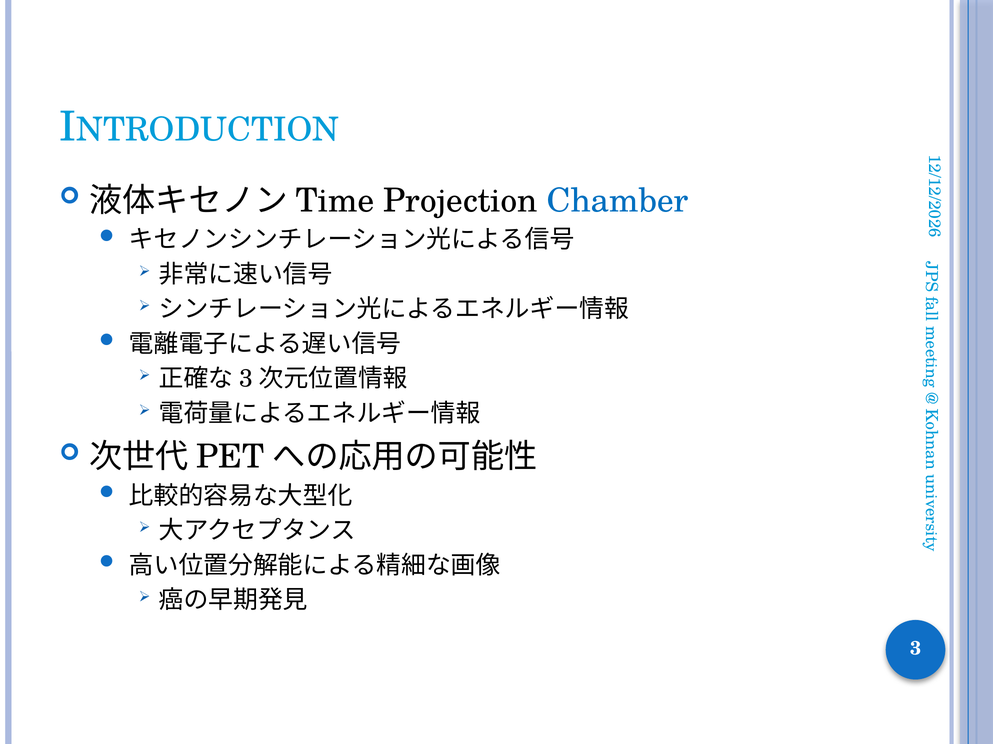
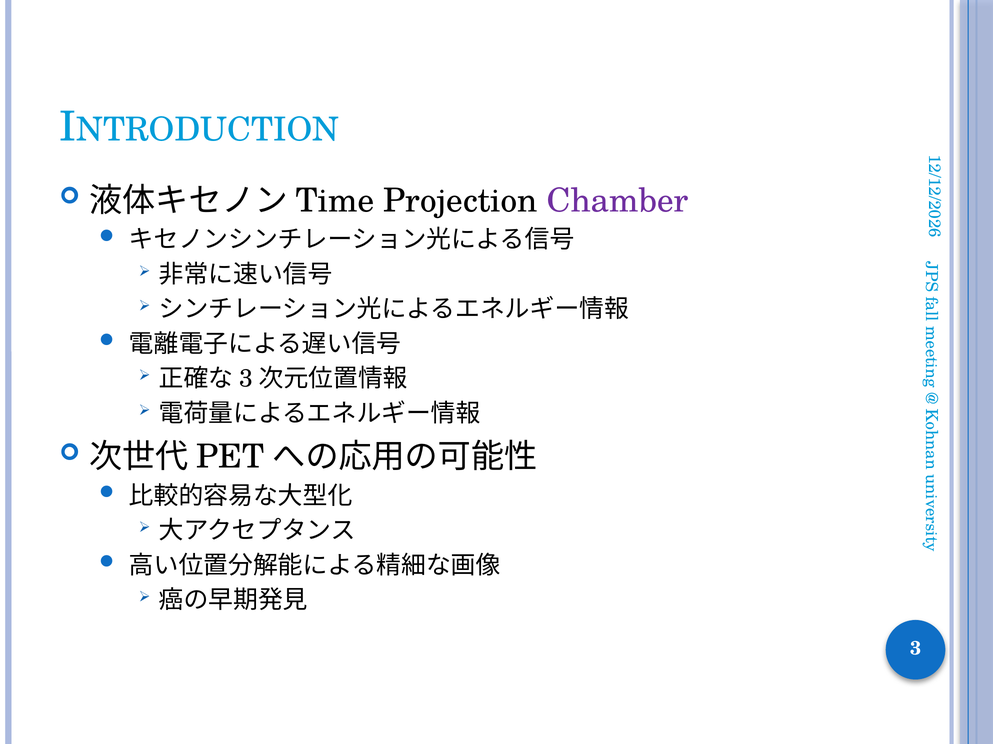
Chamber colour: blue -> purple (618, 201)
